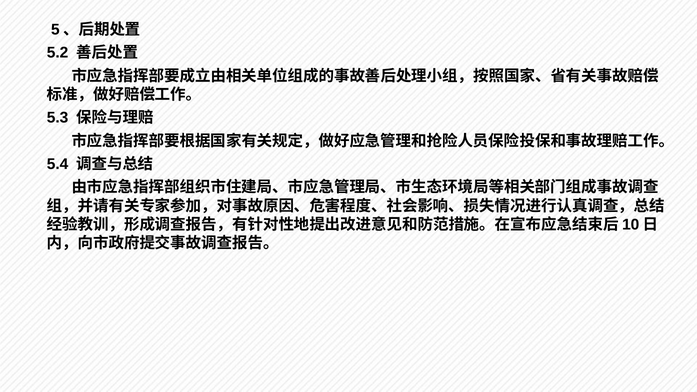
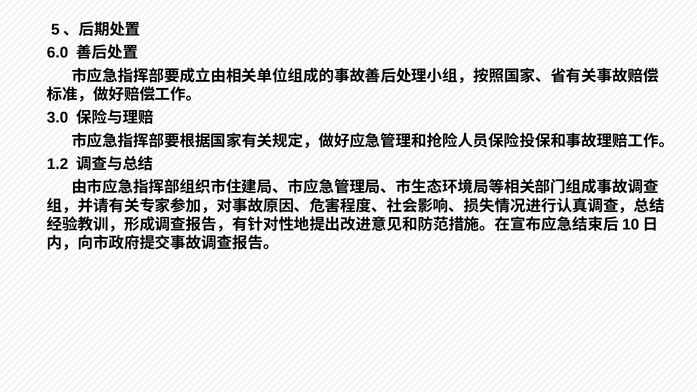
5.2: 5.2 -> 6.0 (58, 53)
5.3: 5.3 -> 3.0 (58, 118)
5.4: 5.4 -> 1.2 (58, 164)
